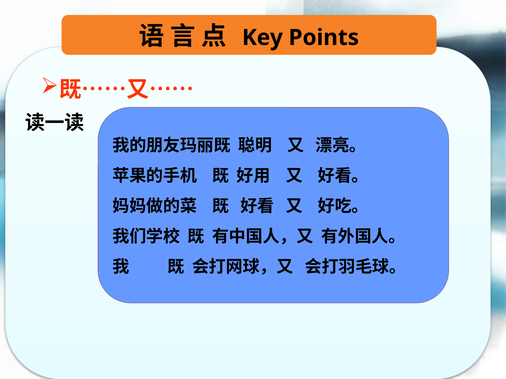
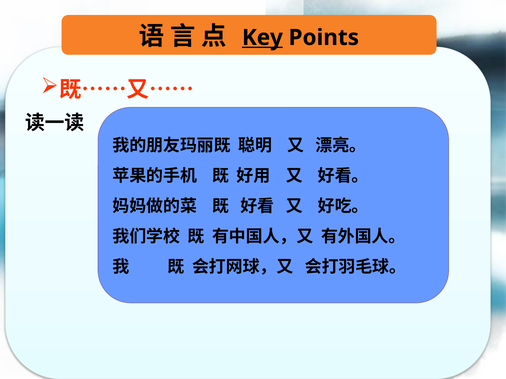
Key underline: none -> present (262, 38)
